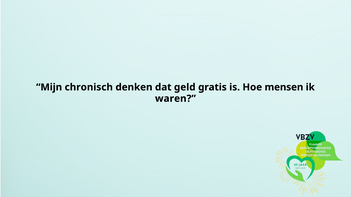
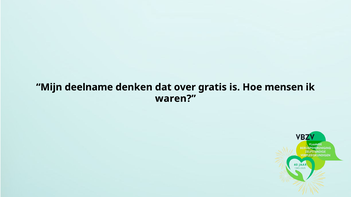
chronisch: chronisch -> deelname (89, 87)
geld: geld -> over (185, 87)
